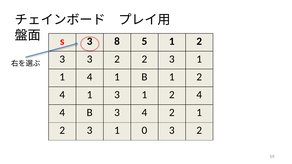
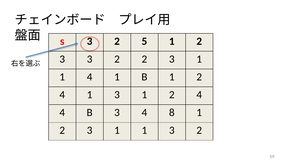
8: 8 -> 2 (117, 41)
4 2: 2 -> 8 (172, 113)
0: 0 -> 1 (145, 131)
